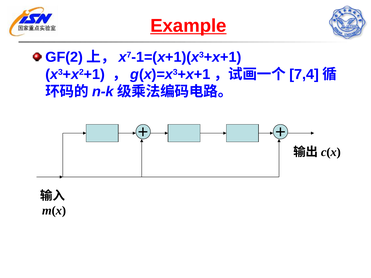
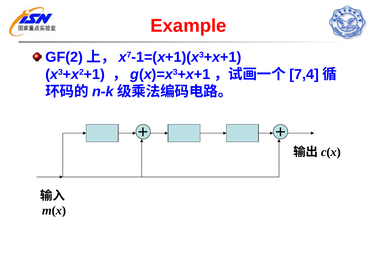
Example underline: present -> none (188, 26)
